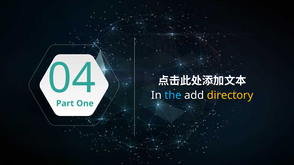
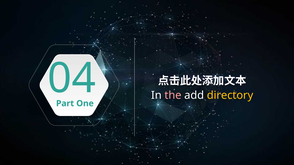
the colour: light blue -> pink (173, 96)
